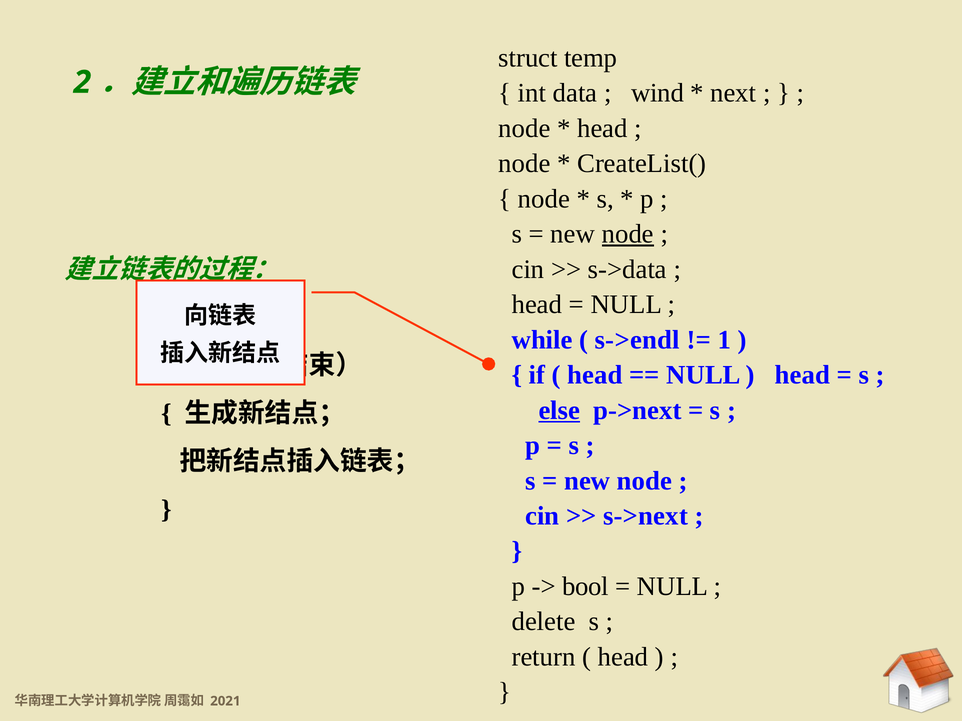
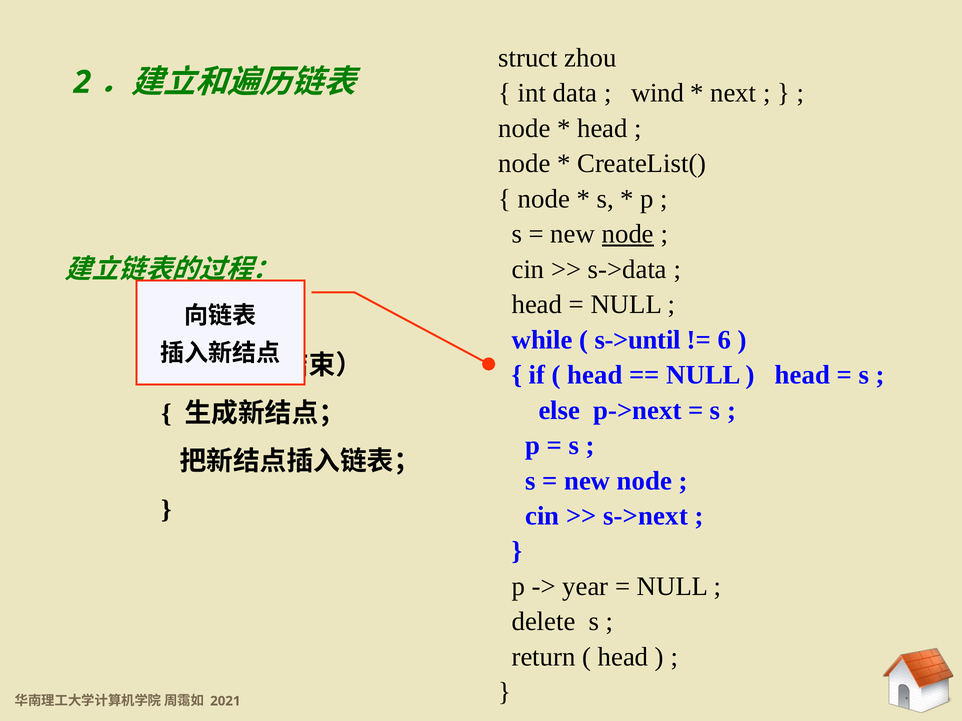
temp: temp -> zhou (590, 58)
s->endl: s->endl -> s->until (638, 340)
1: 1 -> 6 (724, 340)
else underline: present -> none (559, 411)
bool: bool -> year (585, 587)
